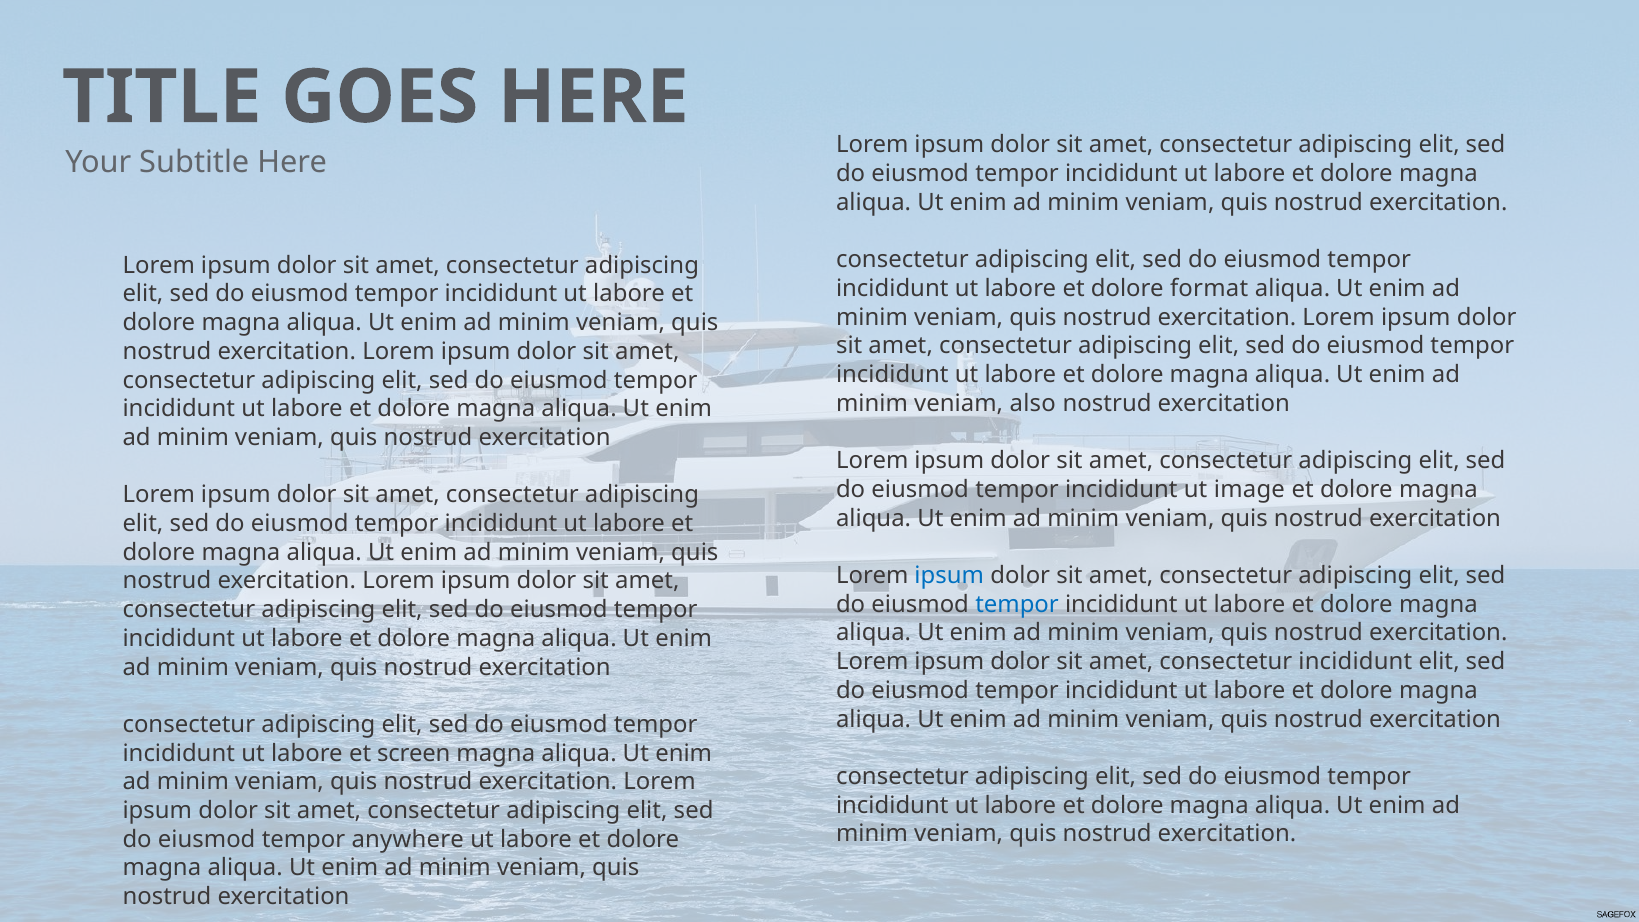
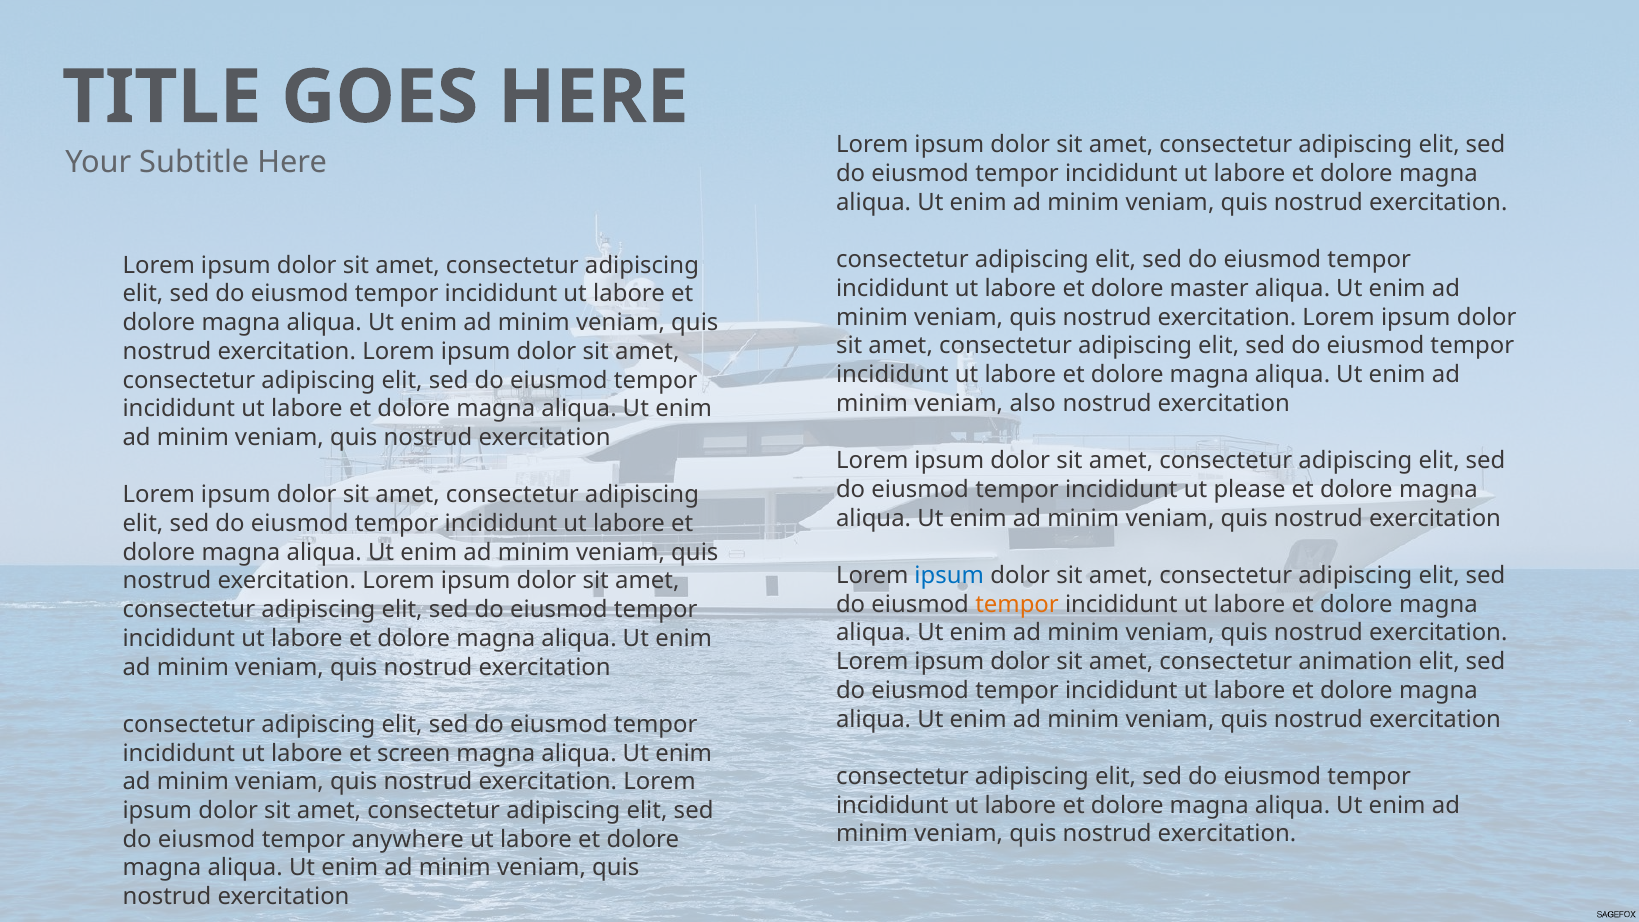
format: format -> master (1209, 289)
image: image -> please (1250, 489)
tempor colour: blue -> orange (1017, 604)
consectetur incididunt: incididunt -> animation (1355, 662)
